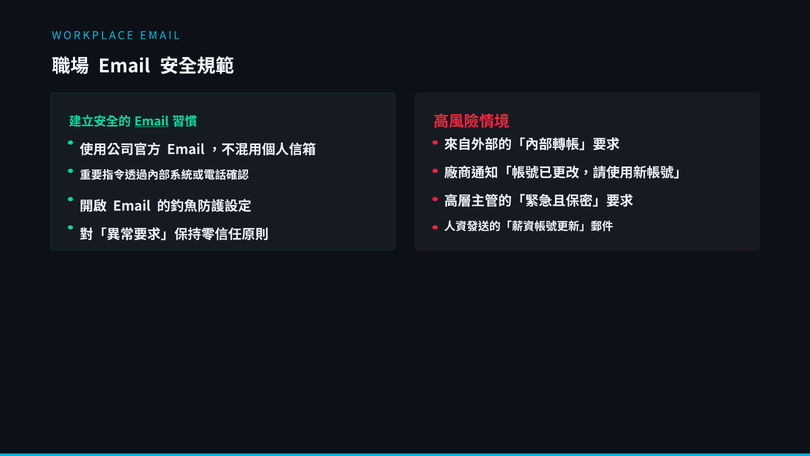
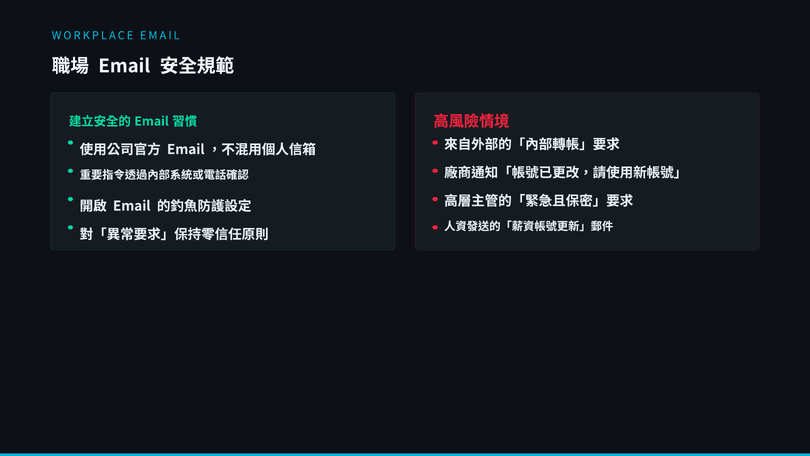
Email underline: present -> none (152, 121)
